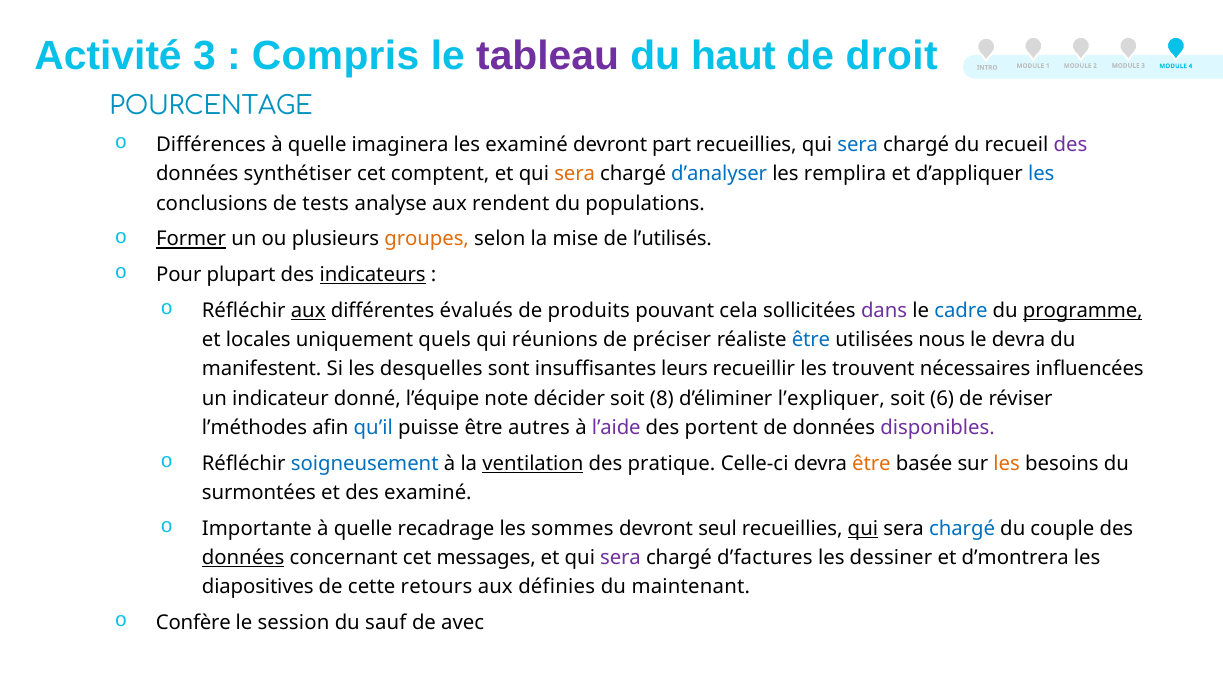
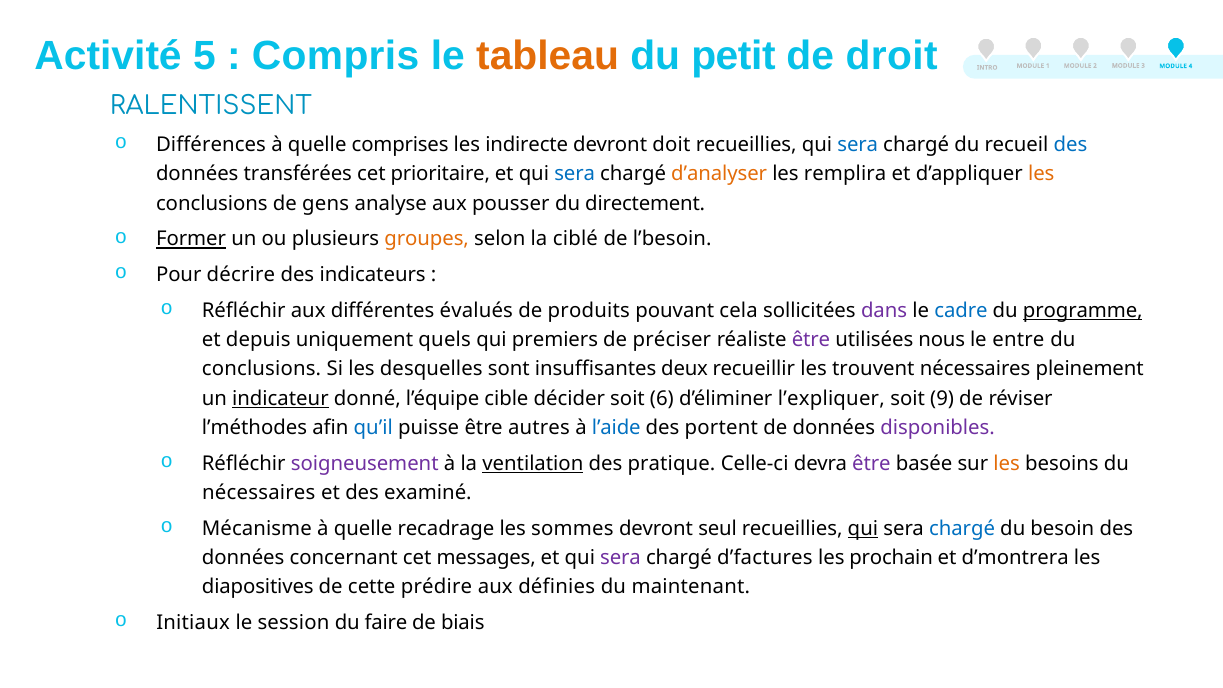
Activité 3: 3 -> 5 (204, 56)
tableau colour: purple -> orange (548, 56)
haut: haut -> petit (733, 56)
POURCENTAGE: POURCENTAGE -> RALENTISSENT (211, 107)
imaginera: imaginera -> comprises (400, 145)
les examiné: examiné -> indirecte (527, 145)
part: part -> doit (671, 145)
des colour: purple -> blue (1071, 145)
synthétiser: synthétiser -> transférées (298, 174)
comptent: comptent -> prioritaire (440, 174)
sera colour: orange -> blue (575, 174)
d’analyser colour: blue -> orange (719, 174)
les colour: blue -> orange (1041, 174)
tests: tests -> gens (326, 204)
rendent: rendent -> pousser (511, 204)
populations: populations -> directement (645, 204)
mise: mise -> ciblé (575, 239)
l’utilisés: l’utilisés -> l’besoin (672, 239)
plupart: plupart -> décrire (241, 275)
indicateurs underline: present -> none (373, 275)
aux underline: present -> none (308, 311)
locales: locales -> depuis (258, 340)
réunions: réunions -> premiers (555, 340)
être colour: blue -> purple (811, 340)
le devra: devra -> entre (1018, 340)
manifestent: manifestent -> conclusions (262, 369)
leurs: leurs -> deux (685, 369)
influencées: influencées -> pleinement (1090, 369)
indicateur underline: none -> present (280, 399)
note: note -> cible (506, 399)
8: 8 -> 6 (662, 399)
6: 6 -> 9 (942, 399)
l’aide colour: purple -> blue (616, 428)
soigneusement colour: blue -> purple (365, 464)
être colour: orange -> purple (871, 464)
surmontées: surmontées -> nécessaires (259, 493)
Importante: Importante -> Mécanisme (257, 529)
couple: couple -> besoin (1062, 529)
données underline: present -> none (243, 558)
dessiner: dessiner -> prochain (891, 558)
retours: retours -> prédire (436, 587)
Confère: Confère -> Initiaux (193, 623)
sauf: sauf -> faire (386, 623)
avec: avec -> biais (463, 623)
